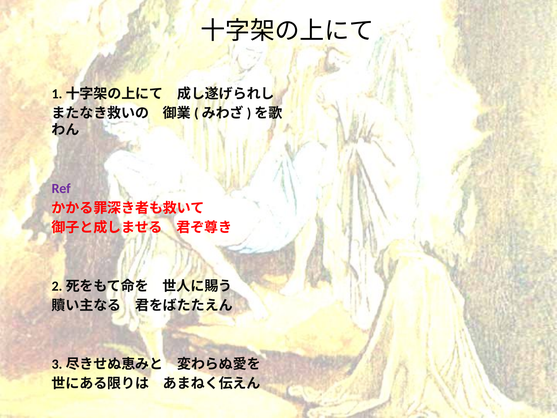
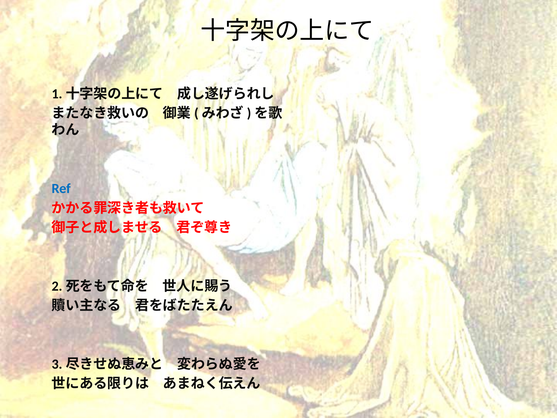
Ref colour: purple -> blue (61, 188)
